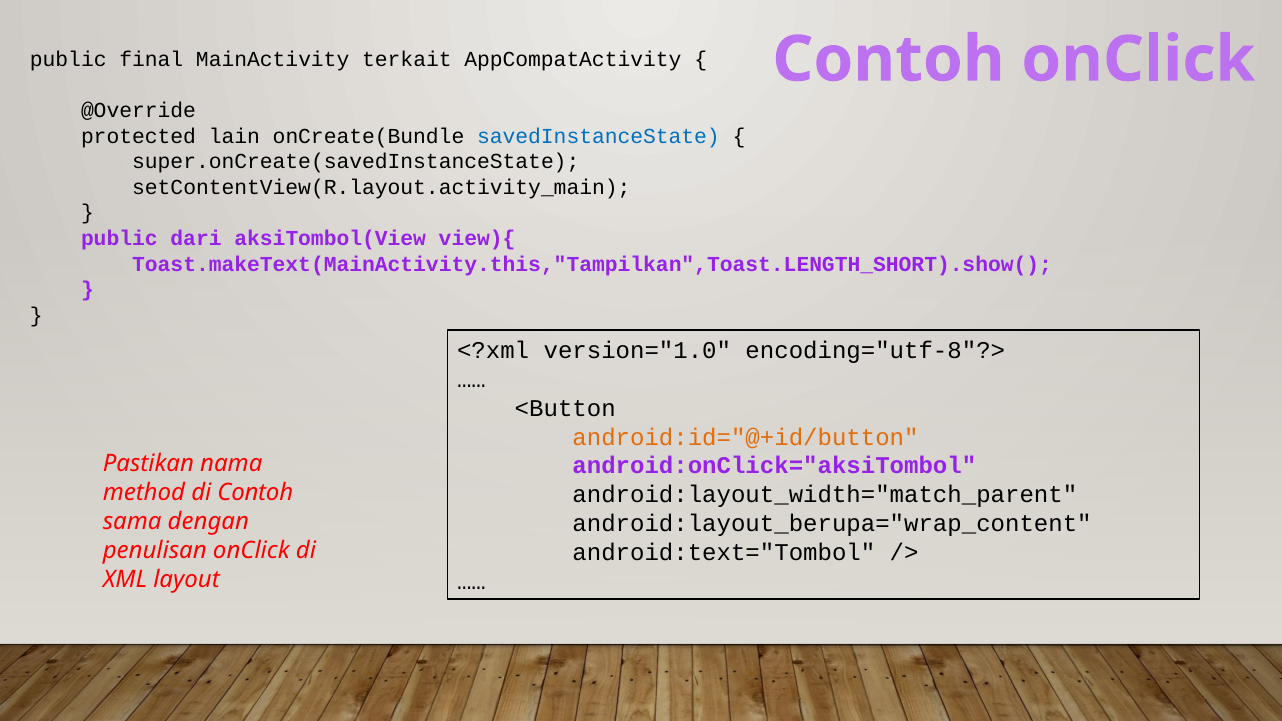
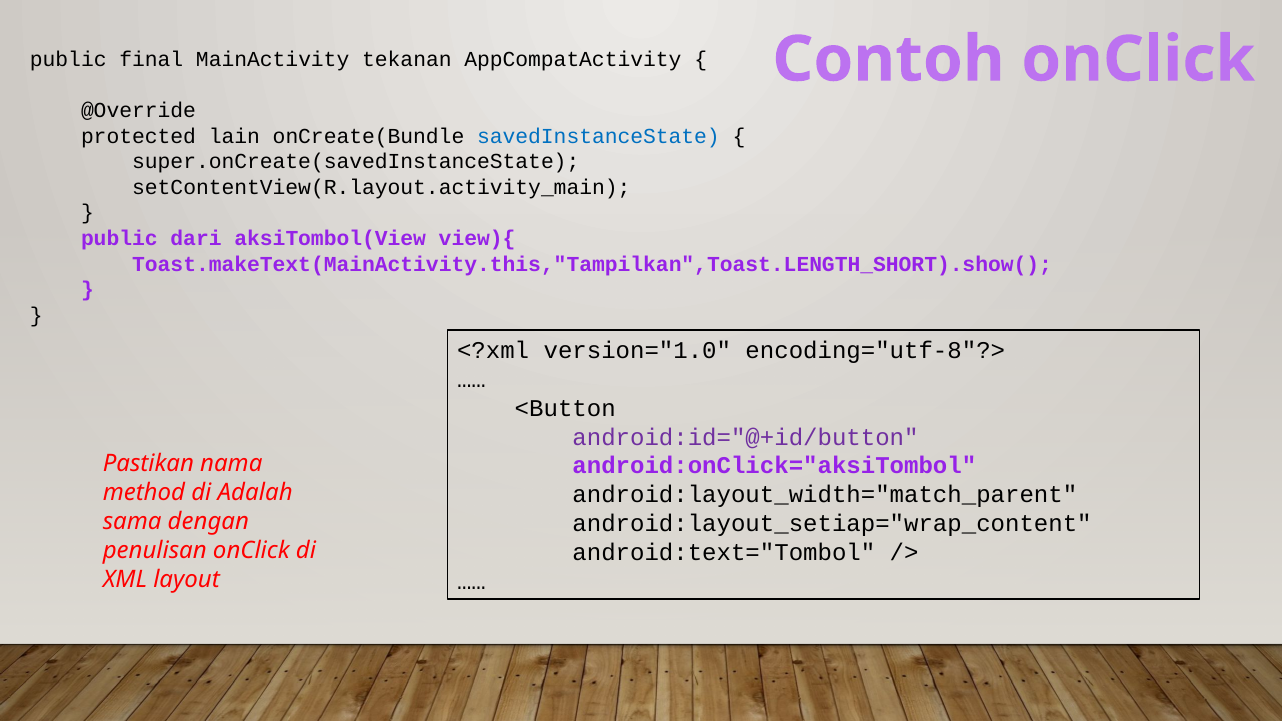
terkait: terkait -> tekanan (407, 59)
android:id="@+id/button colour: orange -> purple (745, 437)
di Contoh: Contoh -> Adalah (255, 493)
android:layout_berupa="wrap_content: android:layout_berupa="wrap_content -> android:layout_setiap="wrap_content (832, 524)
